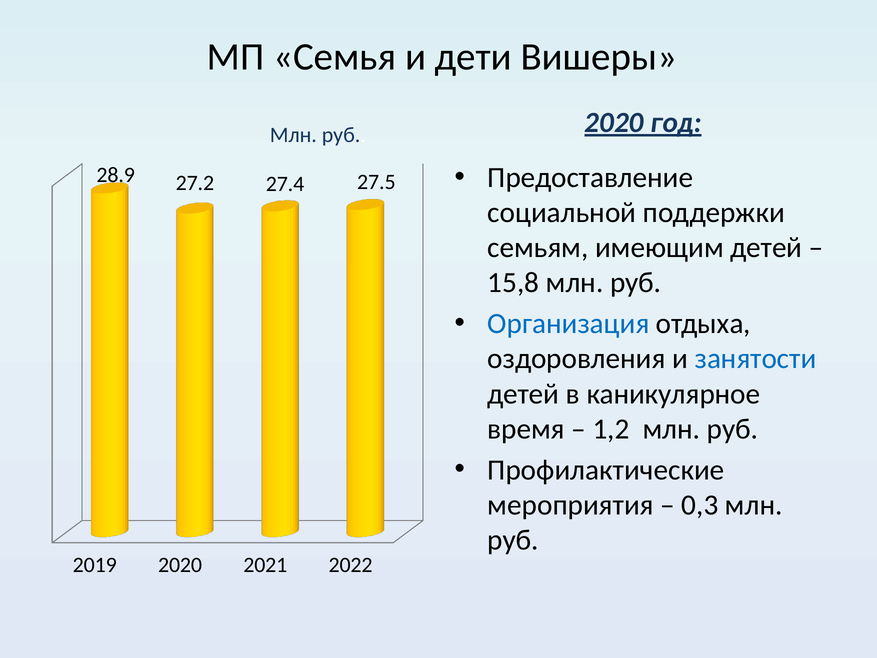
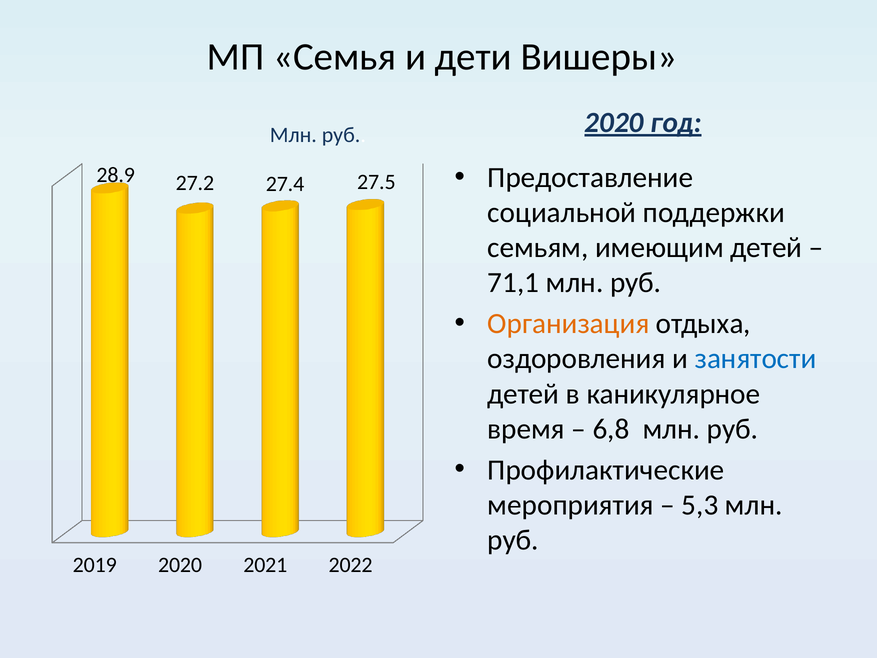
15,8: 15,8 -> 71,1 (513, 283)
Организация colour: blue -> orange (568, 324)
1,2: 1,2 -> 6,8 (611, 429)
0,3: 0,3 -> 5,3 (700, 505)
